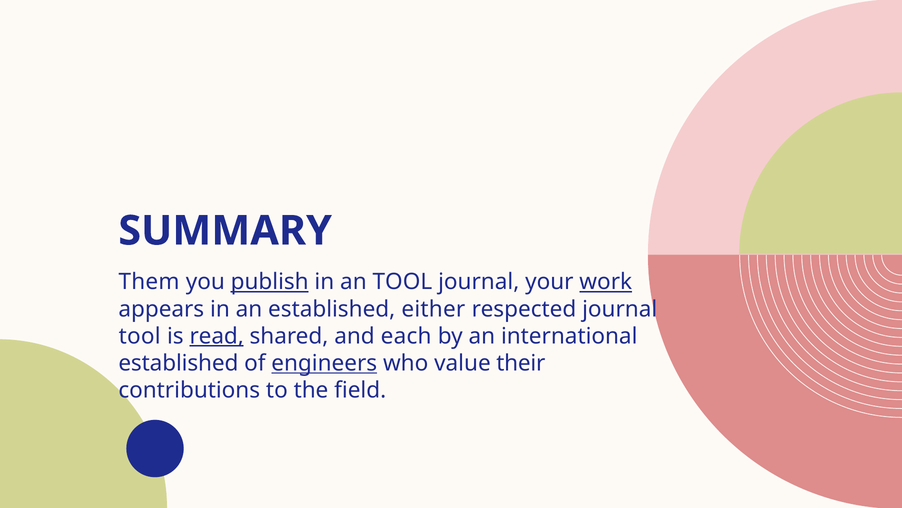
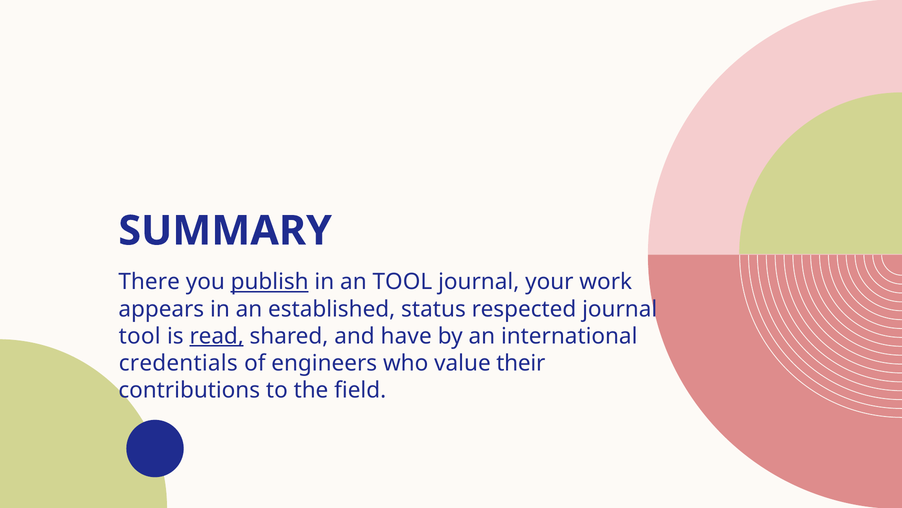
Them: Them -> There (149, 282)
work underline: present -> none (606, 282)
either: either -> status (433, 309)
each: each -> have (406, 336)
established: established -> credentials (178, 363)
engineers underline: present -> none (324, 363)
